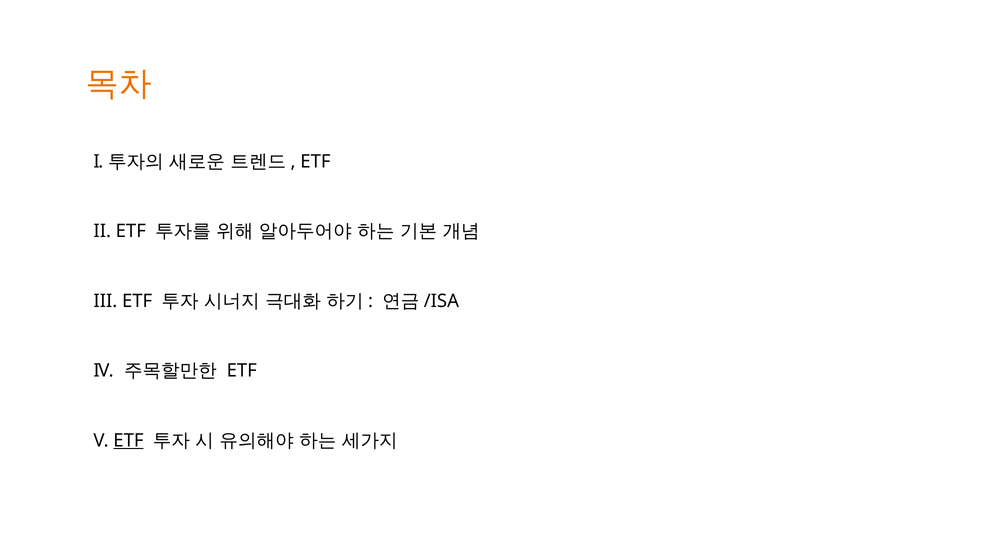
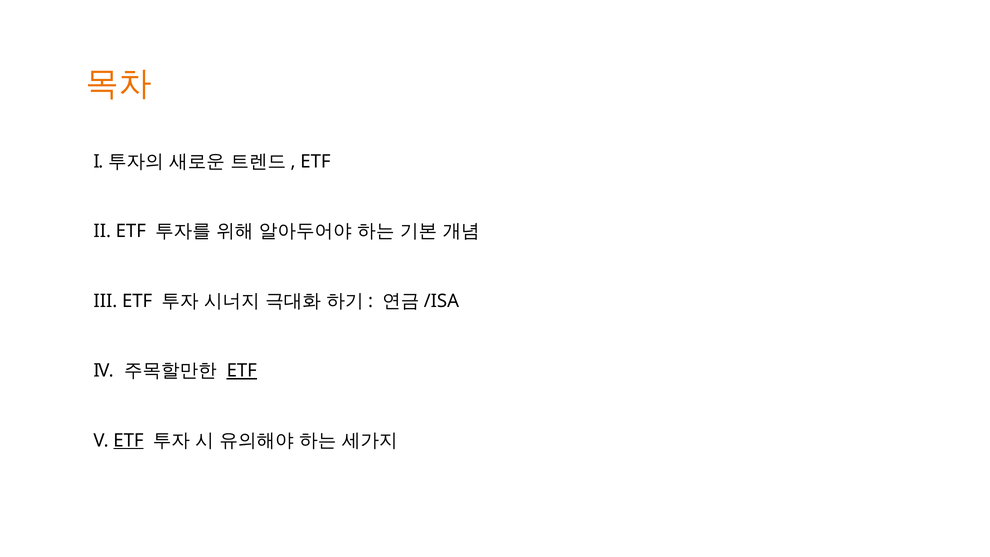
ETF underline: none -> present (242, 371)
